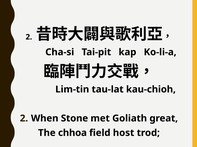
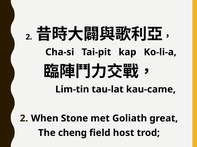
kau-chioh: kau-chioh -> kau-came (151, 90)
chhoa: chhoa -> cheng (72, 133)
